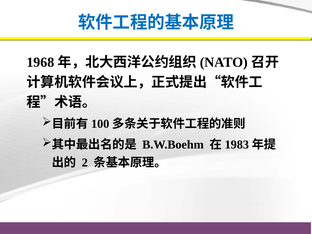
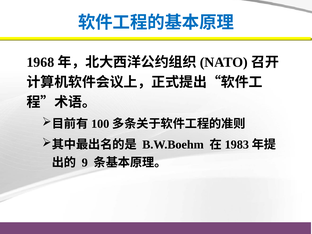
2: 2 -> 9 (85, 163)
